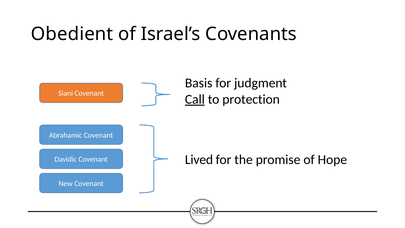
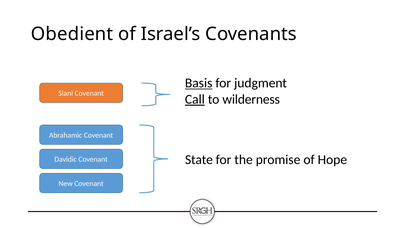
Basis underline: none -> present (199, 83)
protection: protection -> wilderness (251, 99)
Lived: Lived -> State (199, 159)
